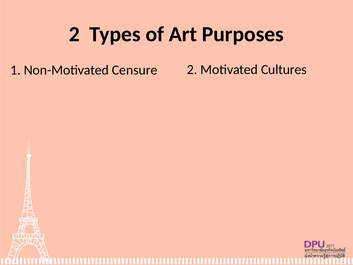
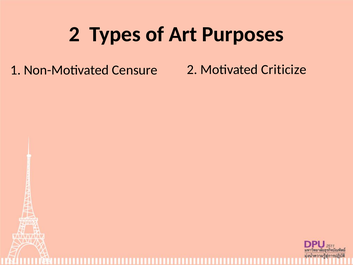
Cultures: Cultures -> Criticize (284, 70)
